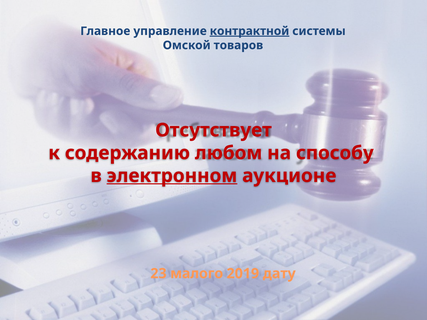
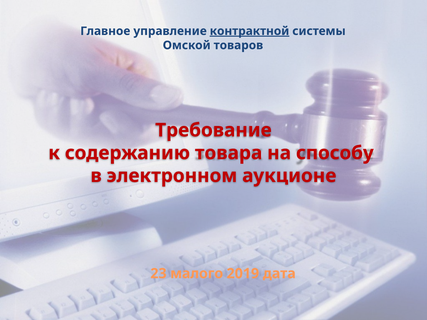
Отсутствует: Отсутствует -> Требование (213, 130)
любом: любом -> товара (229, 153)
электронном underline: present -> none (172, 176)
дату: дату -> дата (279, 274)
